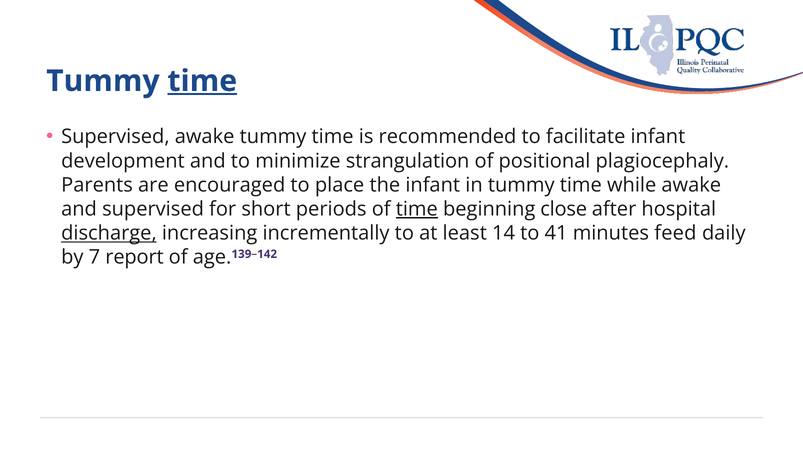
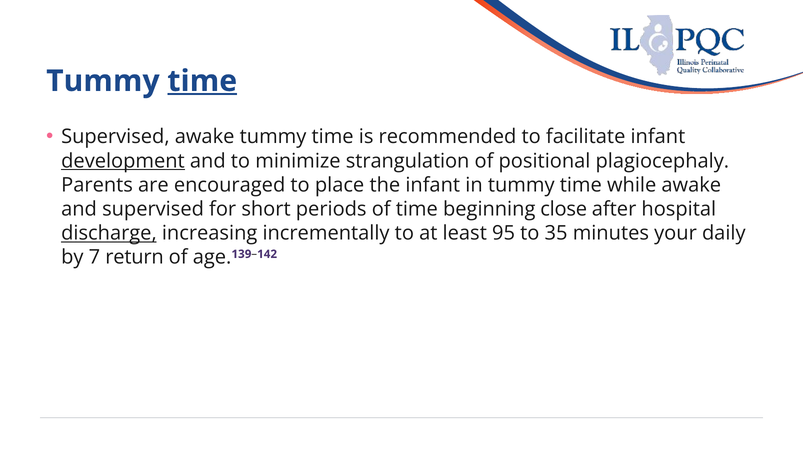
development underline: none -> present (123, 161)
time underline: present -> none (417, 209)
14: 14 -> 95 (504, 233)
41: 41 -> 35 (556, 233)
feed: feed -> your (675, 233)
report: report -> return (135, 257)
